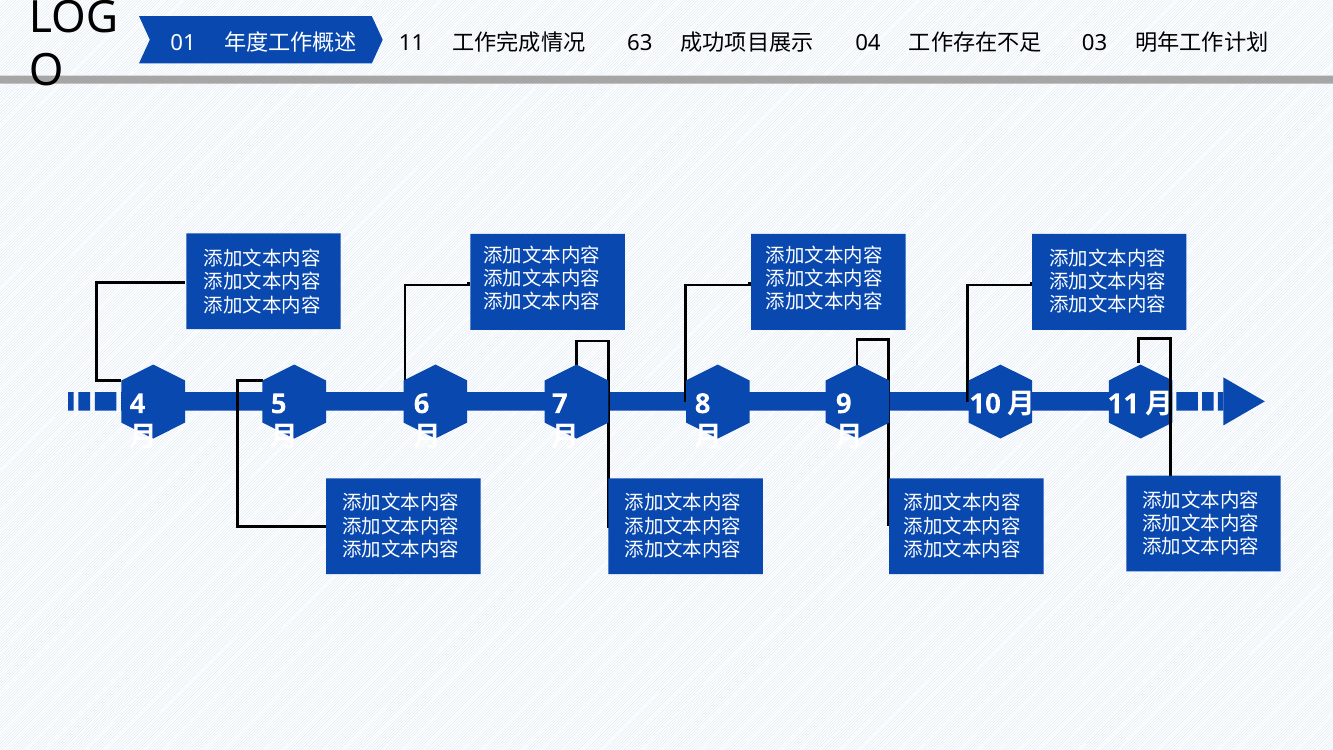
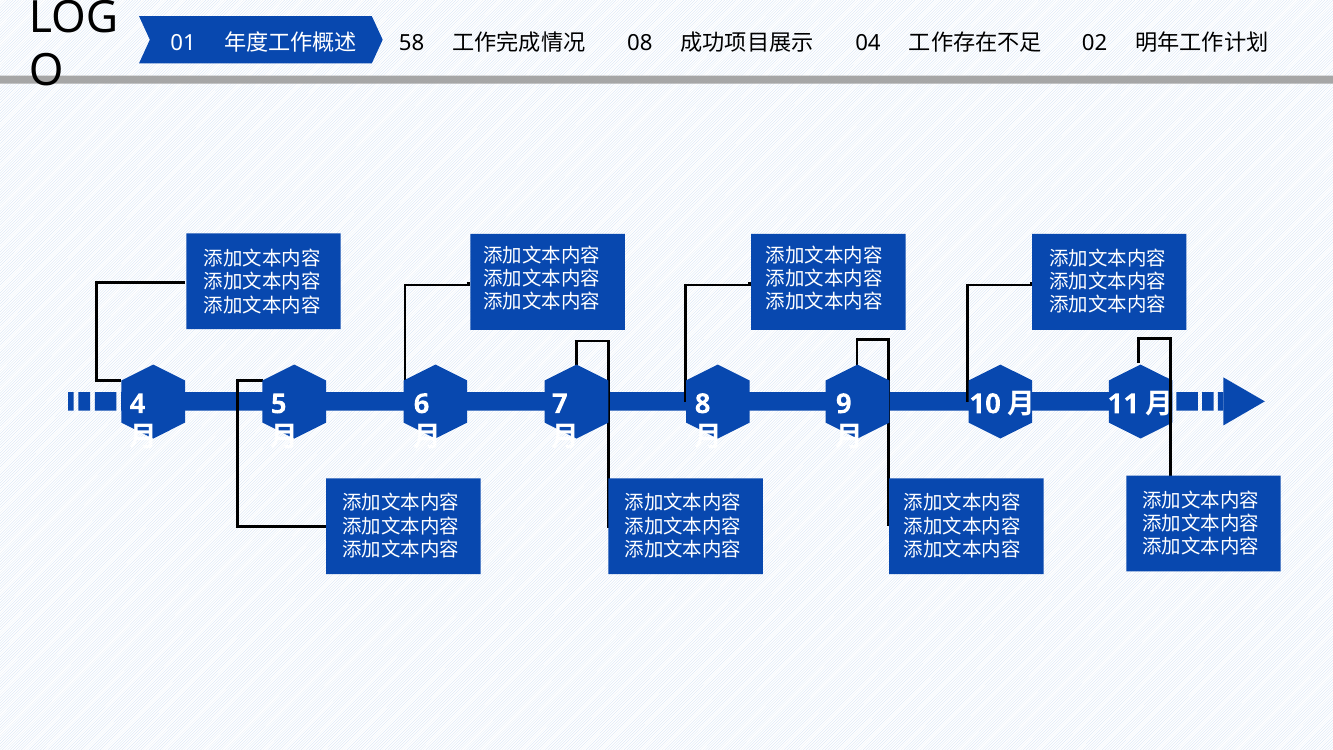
11: 11 -> 58 (412, 43)
63: 63 -> 08 (640, 43)
03: 03 -> 02 (1095, 43)
